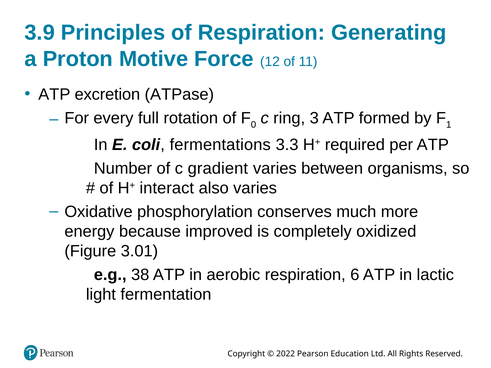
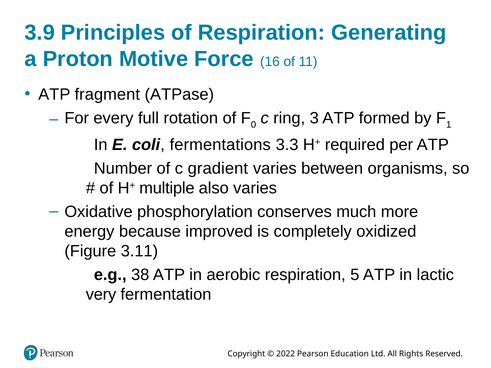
12: 12 -> 16 (270, 62)
excretion: excretion -> fragment (107, 95)
interact: interact -> multiple (167, 188)
3.01: 3.01 -> 3.11 (139, 251)
6: 6 -> 5 (355, 275)
light: light -> very (101, 294)
